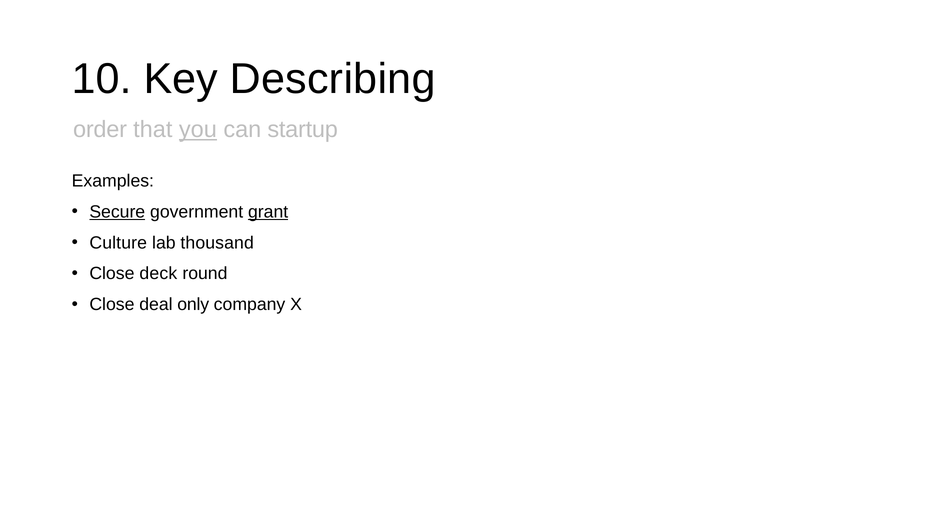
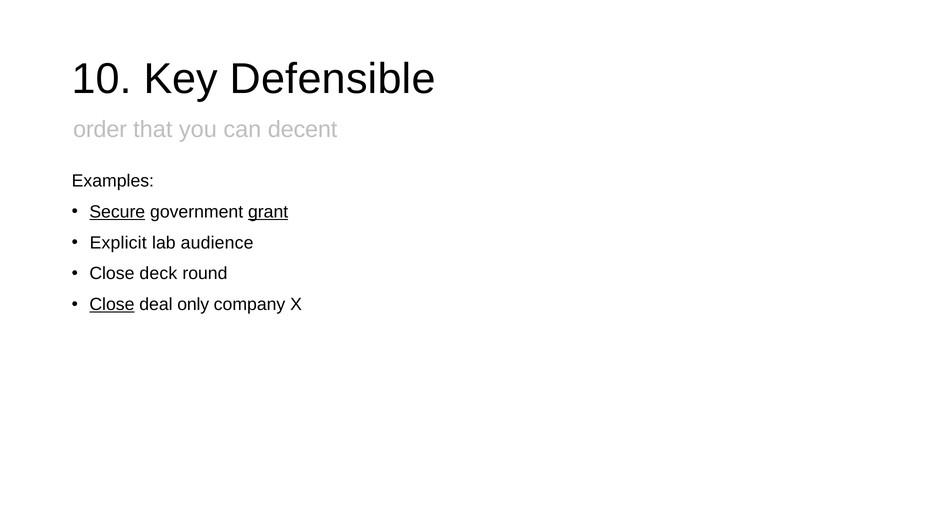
Describing: Describing -> Defensible (333, 79)
you underline: present -> none (198, 130)
startup: startup -> decent (303, 130)
Culture: Culture -> Explicit (118, 243)
thousand: thousand -> audience (217, 243)
Close underline: none -> present (112, 305)
